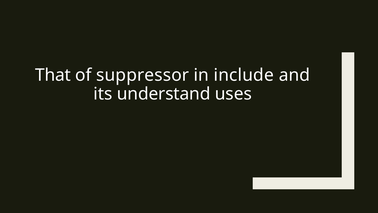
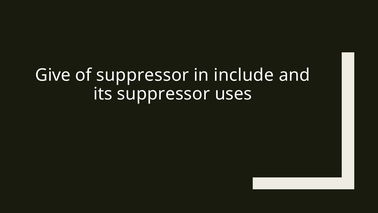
That: That -> Give (53, 75)
its understand: understand -> suppressor (164, 94)
